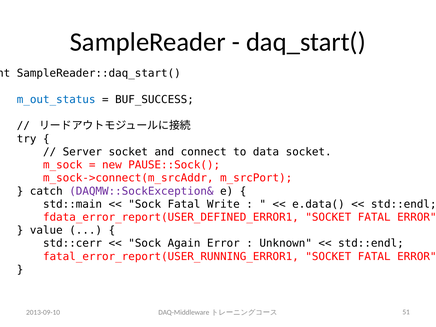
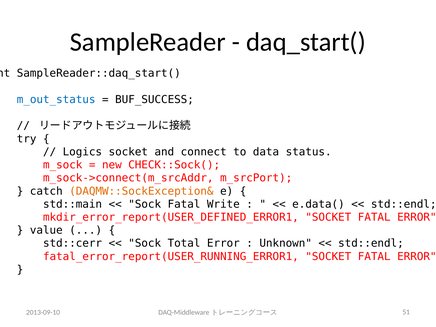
Server: Server -> Logics (82, 152)
data socket: socket -> status (309, 152)
PAUSE::Sock(: PAUSE::Sock( -> CHECK::Sock( (174, 165)
DAQMW::SockException& colour: purple -> orange (141, 191)
fdata_error_report(USER_DEFINED_ERROR1: fdata_error_report(USER_DEFINED_ERROR1 -> mkdir_error_report(USER_DEFINED_ERROR1 (171, 217)
Again: Again -> Total (184, 243)
